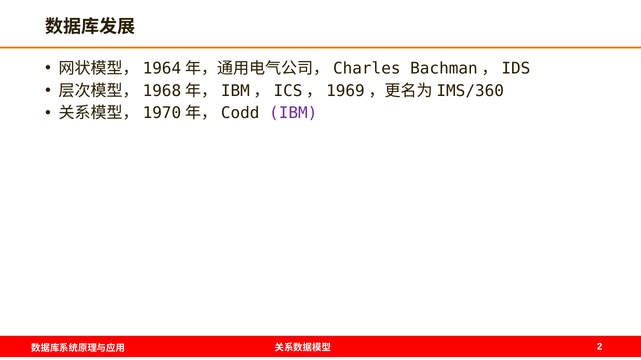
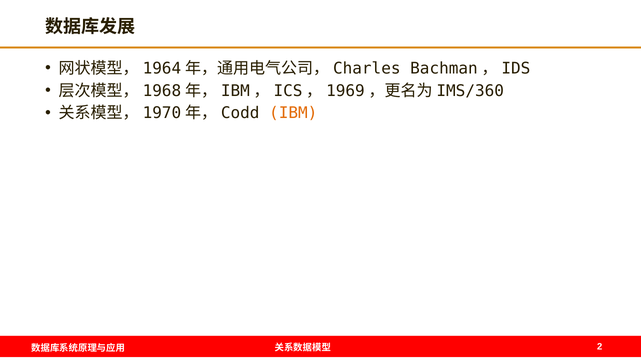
IBM colour: purple -> orange (293, 113)
